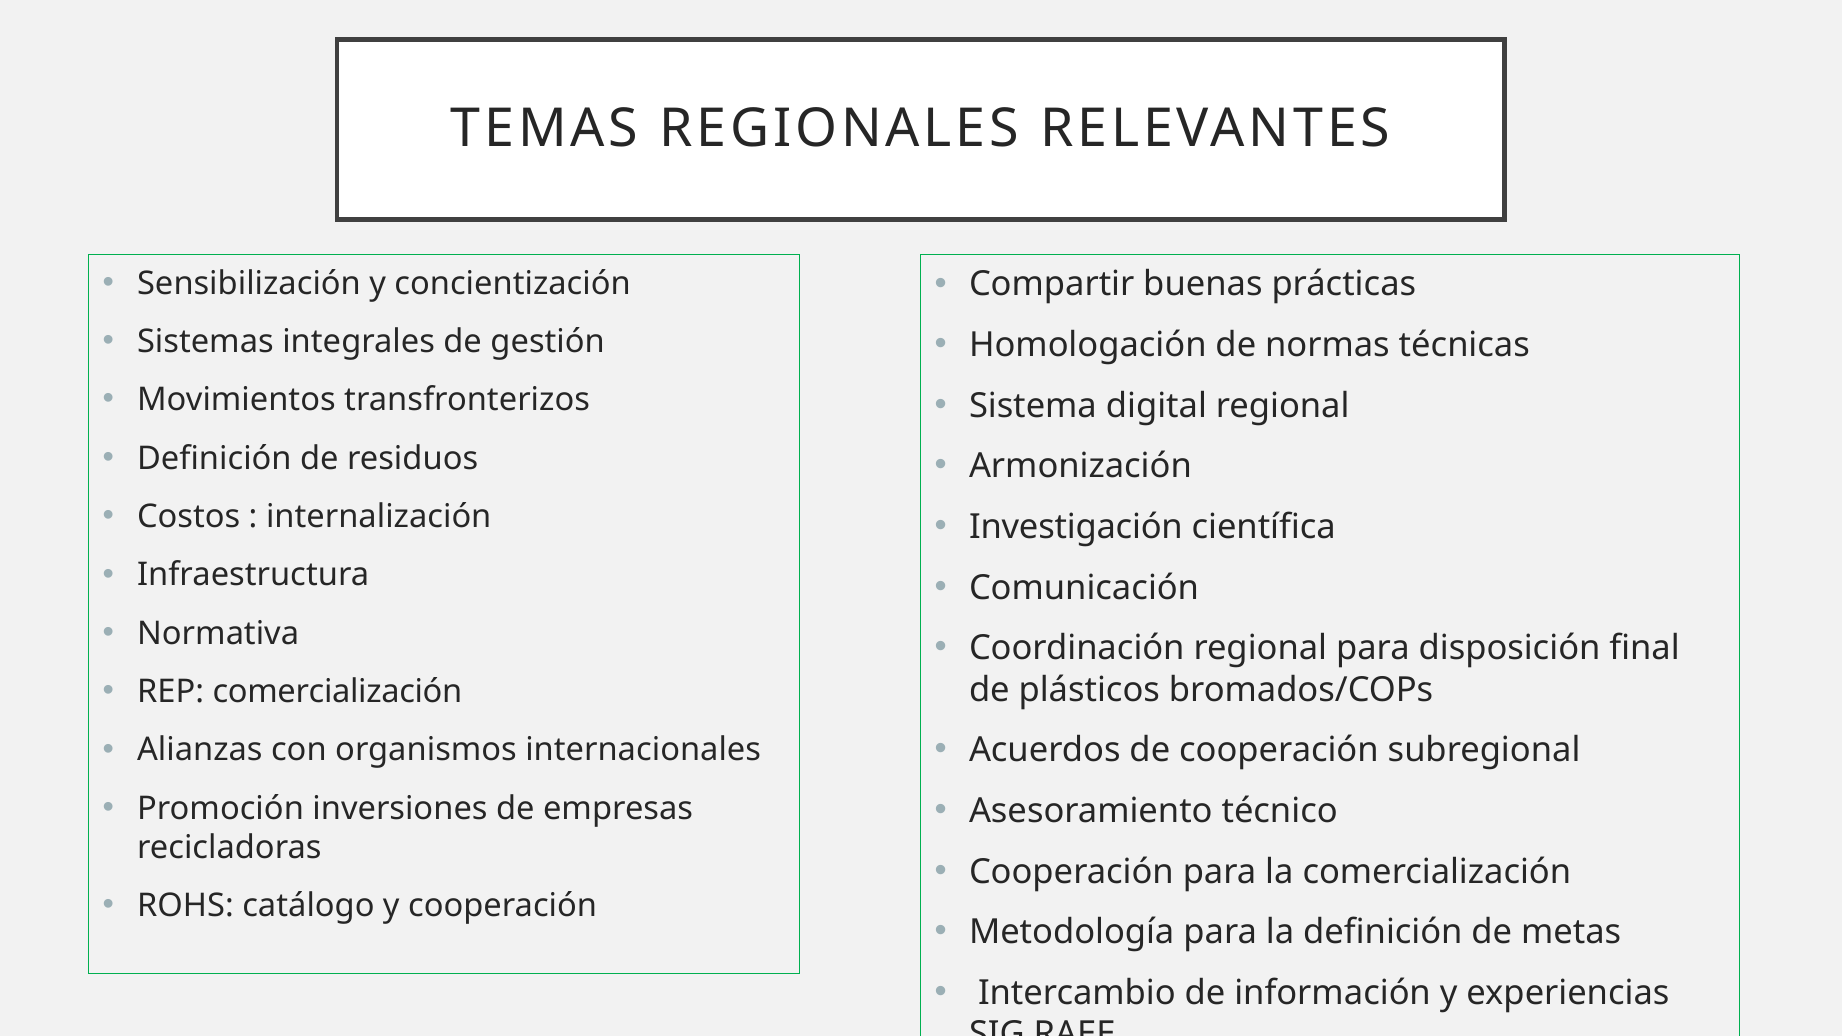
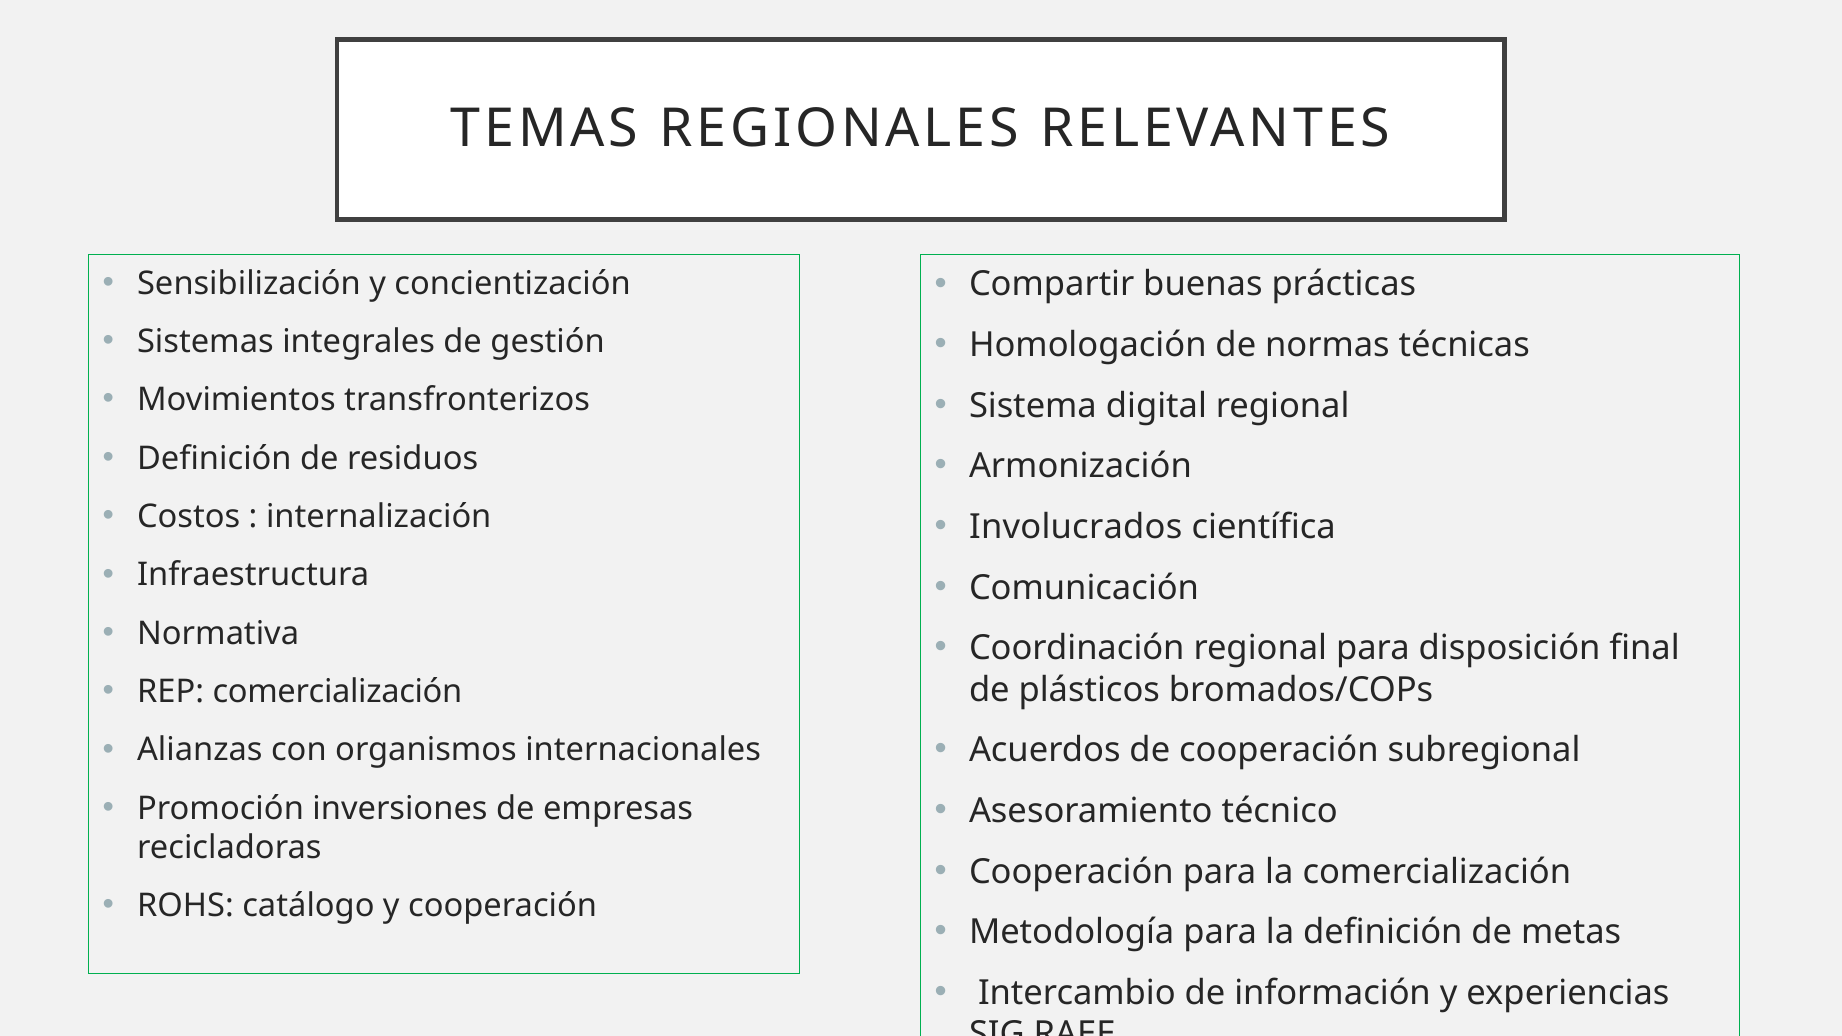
Investigación: Investigación -> Involucrados (1076, 527)
